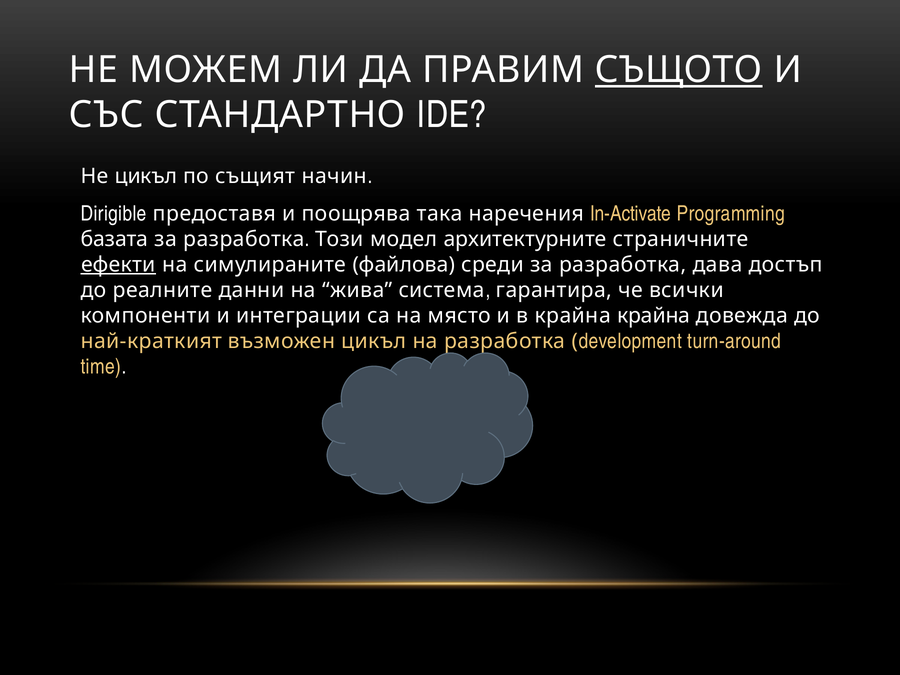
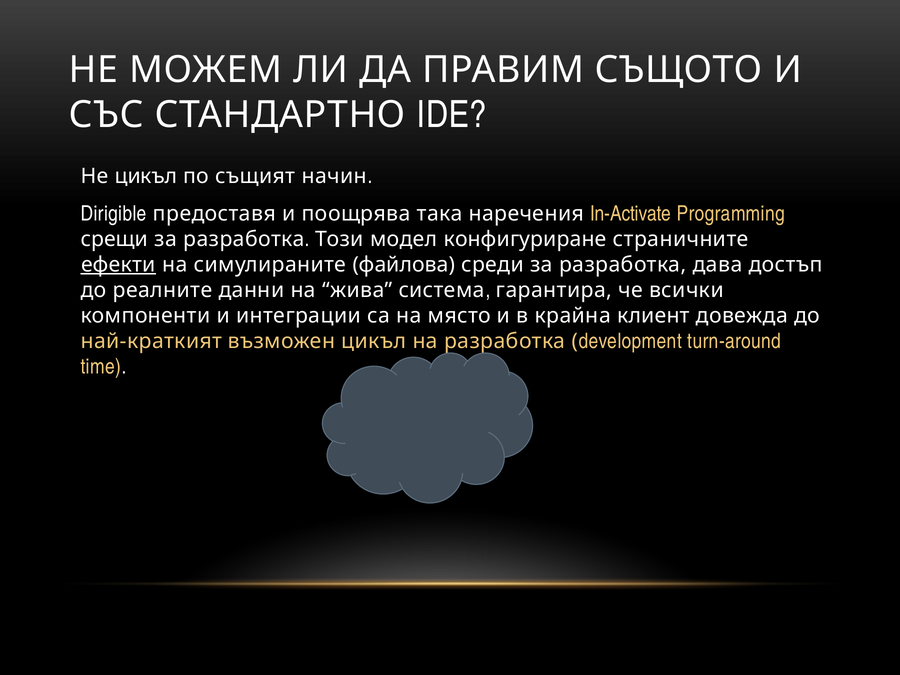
СЪЩОТО underline: present -> none (679, 70)
базата: базата -> срещи (114, 239)
архитектурните: архитектурните -> конфигуриране (525, 239)
крайна крайна: крайна -> клиент (653, 316)
